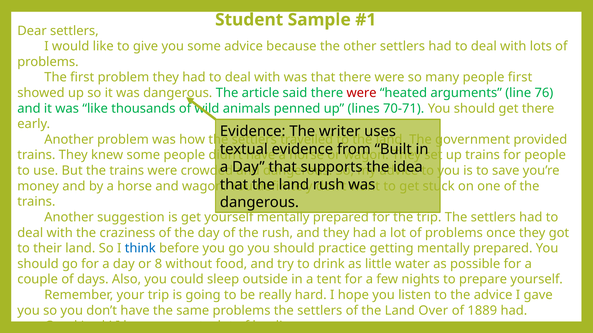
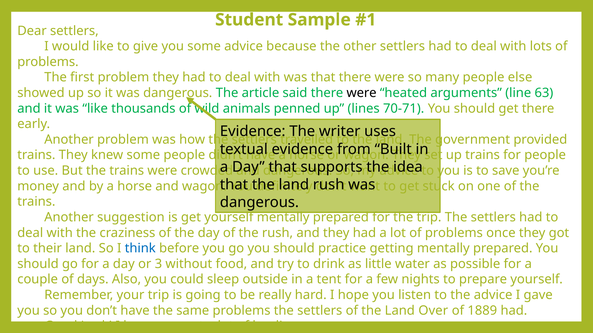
people first: first -> else (520, 77)
were colour: red -> black (362, 93)
76: 76 -> 63 (544, 93)
8: 8 -> 3 (158, 264)
